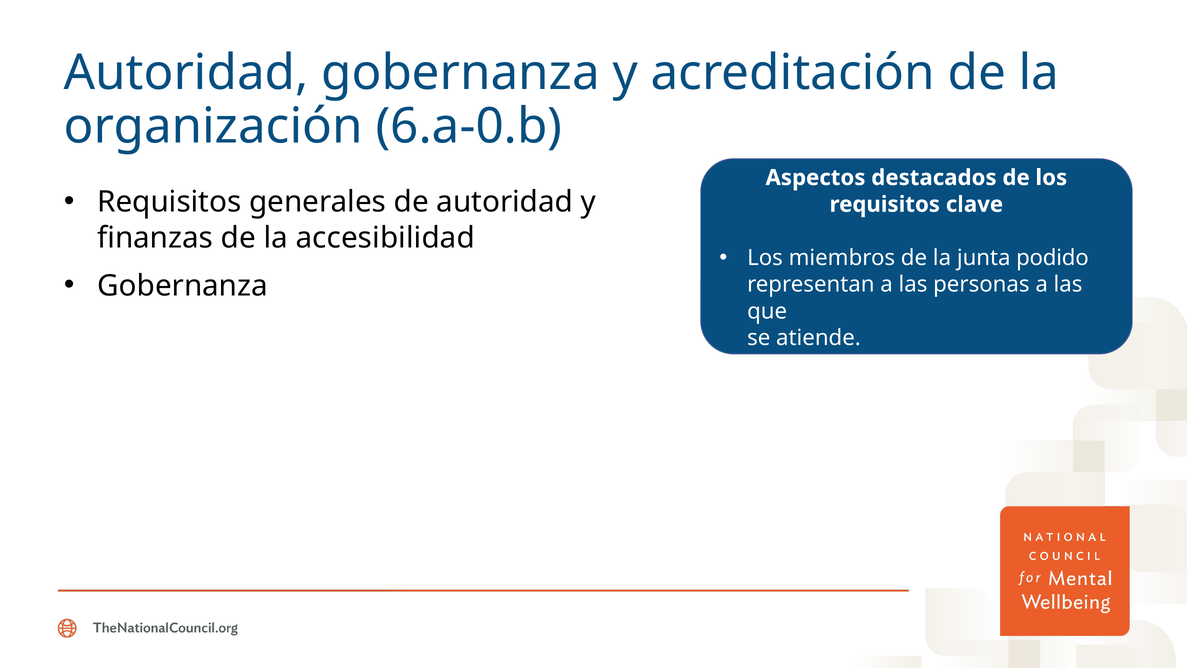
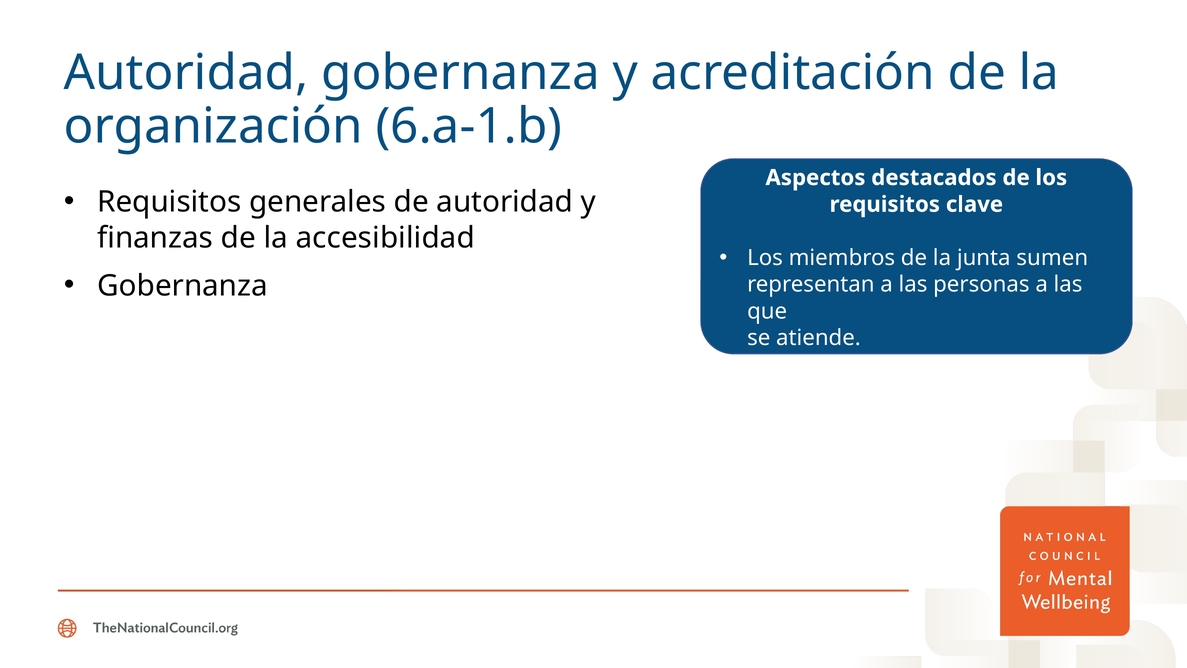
6.a-0.b: 6.a-0.b -> 6.a-1.b (469, 126)
podido: podido -> sumen (1052, 258)
